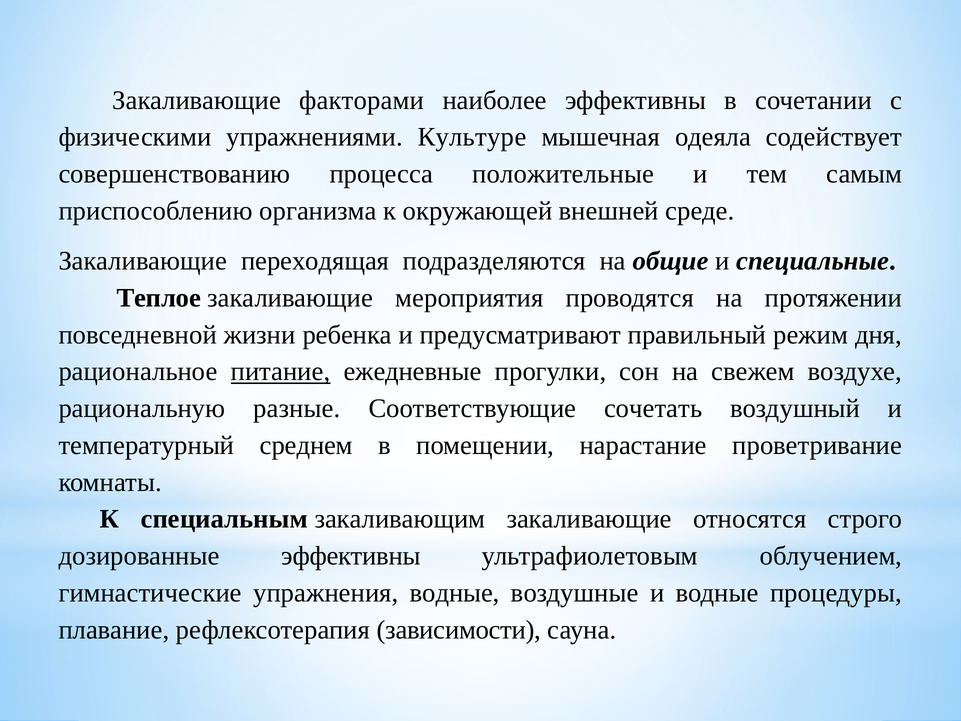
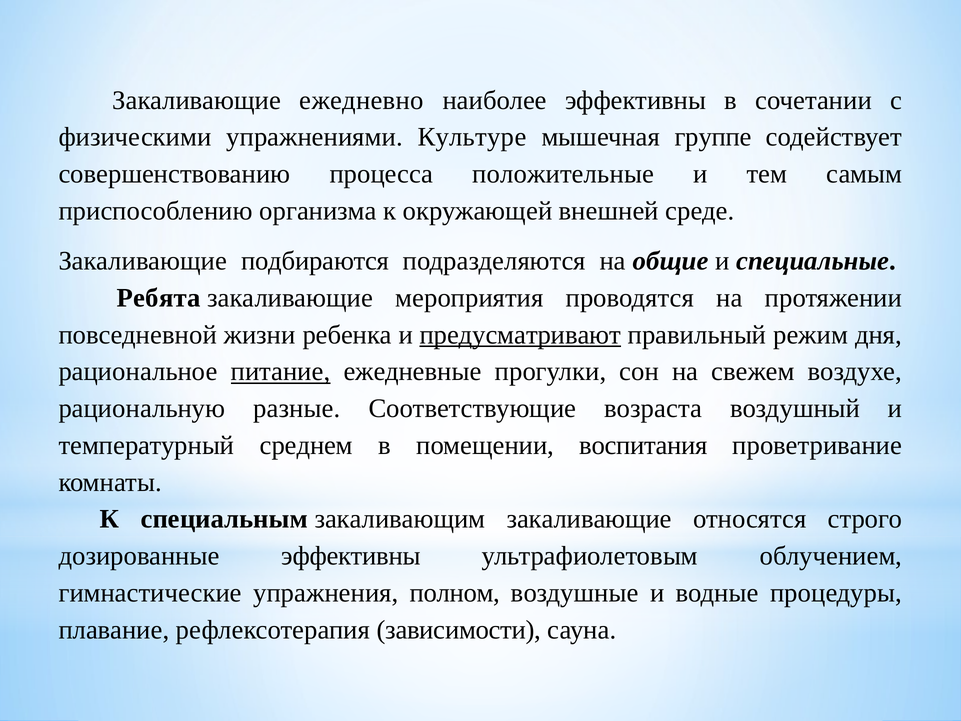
факторами: факторами -> ежедневно (362, 100)
одеяла: одеяла -> группе (713, 137)
переходящая: переходящая -> подбираются (315, 261)
Теплое: Теплое -> Ребята (159, 298)
предусматривают underline: none -> present (520, 335)
сочетать: сочетать -> возраста (653, 408)
нарастание: нарастание -> воспитания (643, 445)
упражнения водные: водные -> полном (455, 593)
